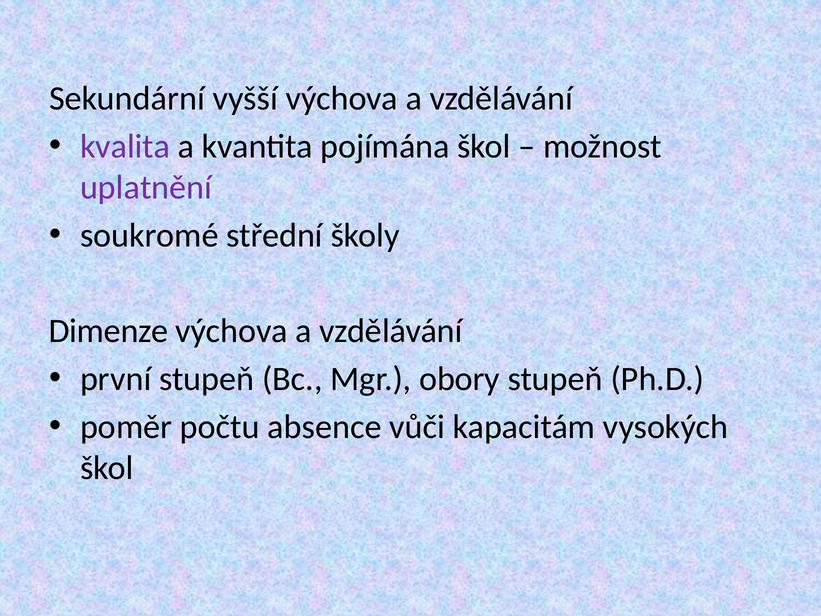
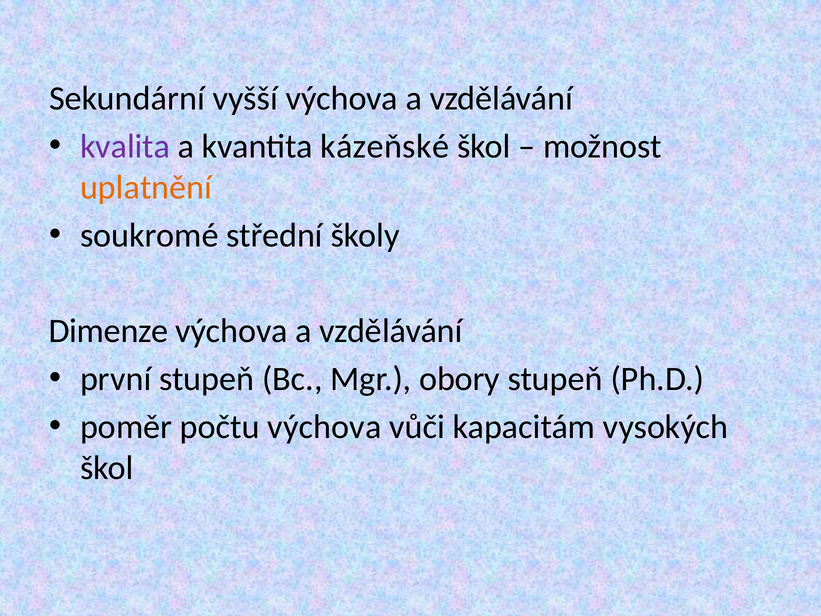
pojímána: pojímána -> kázeňské (385, 146)
uplatnění colour: purple -> orange (146, 187)
počtu absence: absence -> výchova (324, 427)
